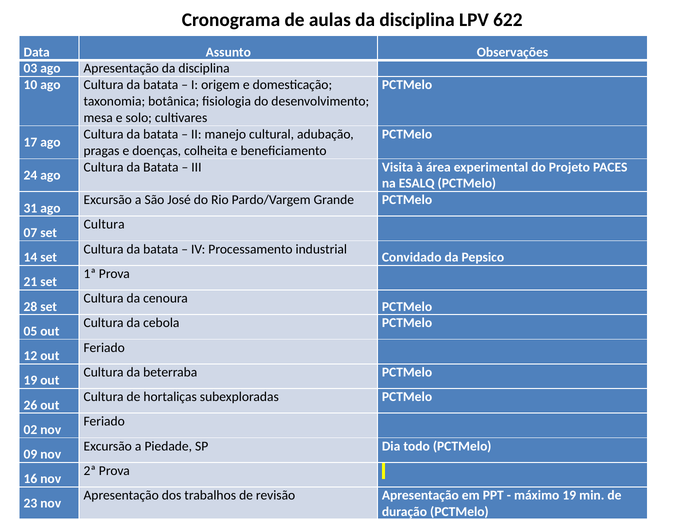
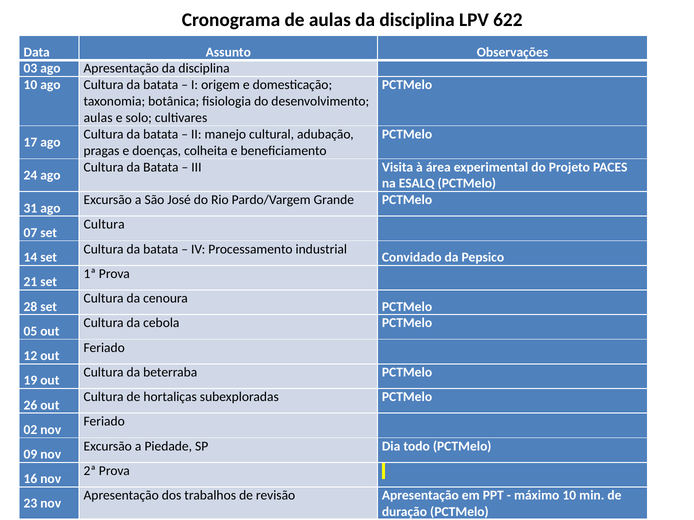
mesa: mesa -> aulas (98, 118)
máximo 19: 19 -> 10 (569, 496)
